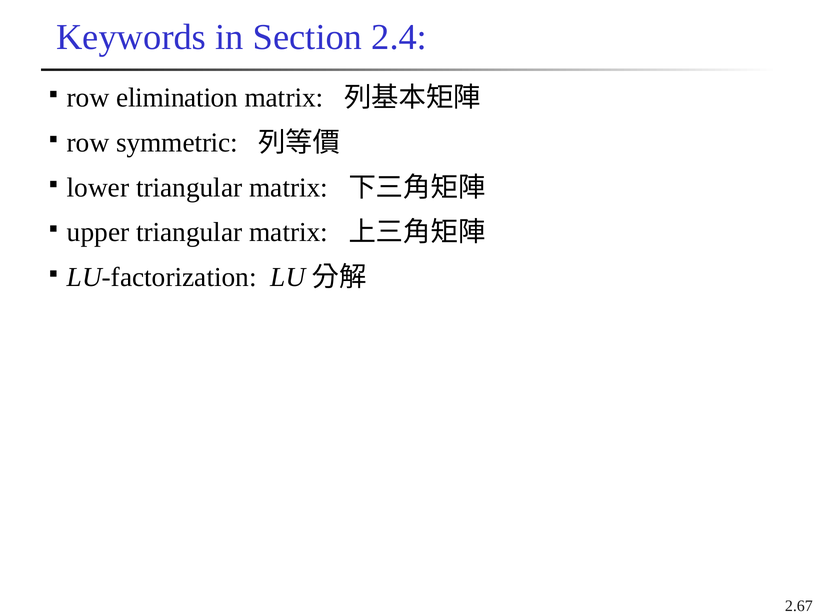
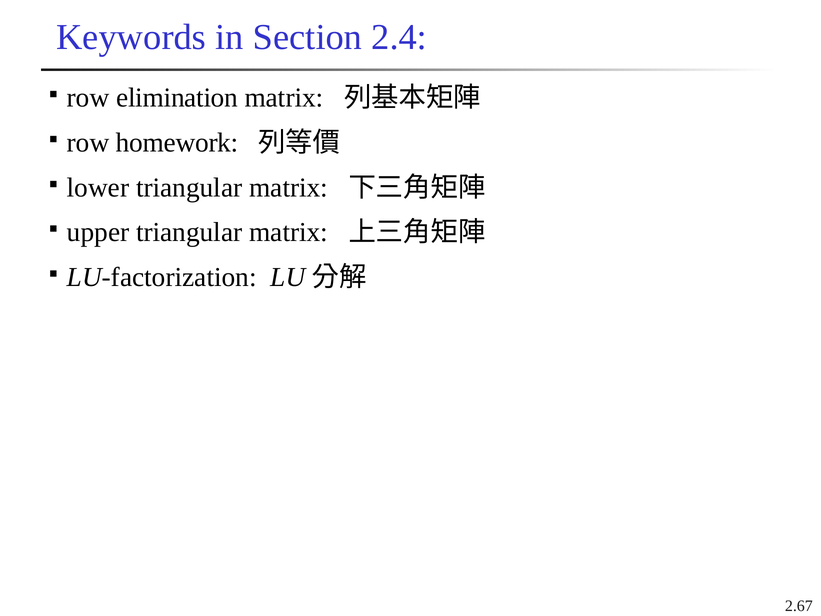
symmetric: symmetric -> homework (177, 143)
